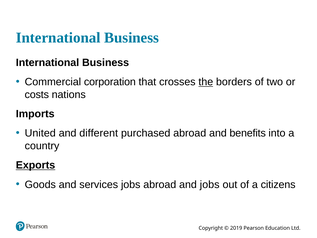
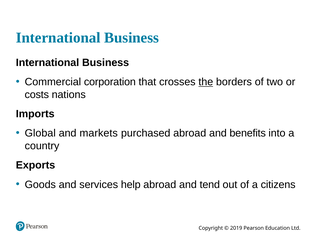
United: United -> Global (40, 133)
different: different -> markets (99, 133)
Exports underline: present -> none (36, 165)
services jobs: jobs -> help (131, 184)
and jobs: jobs -> tend (210, 184)
